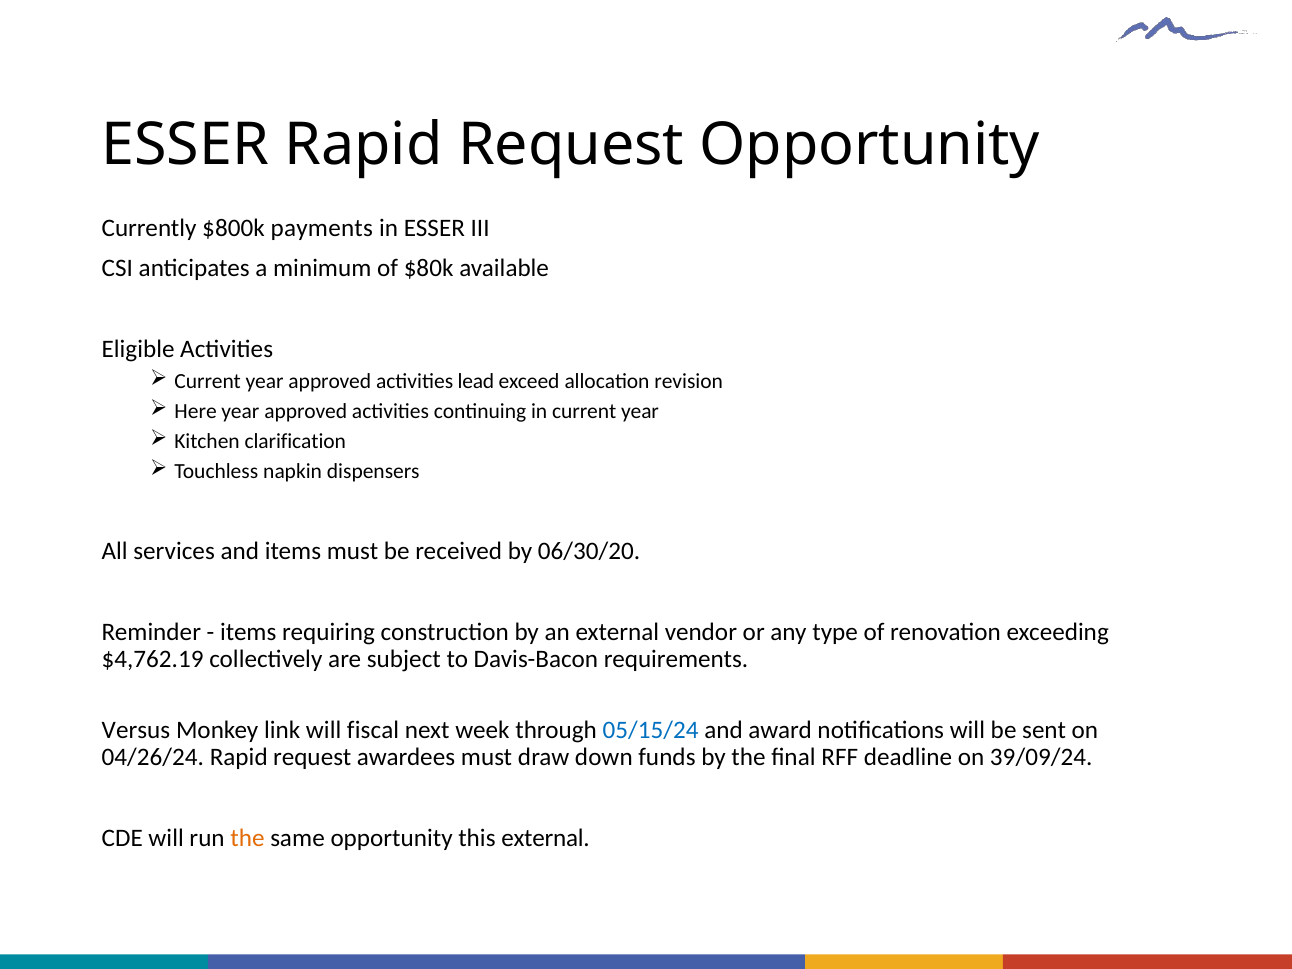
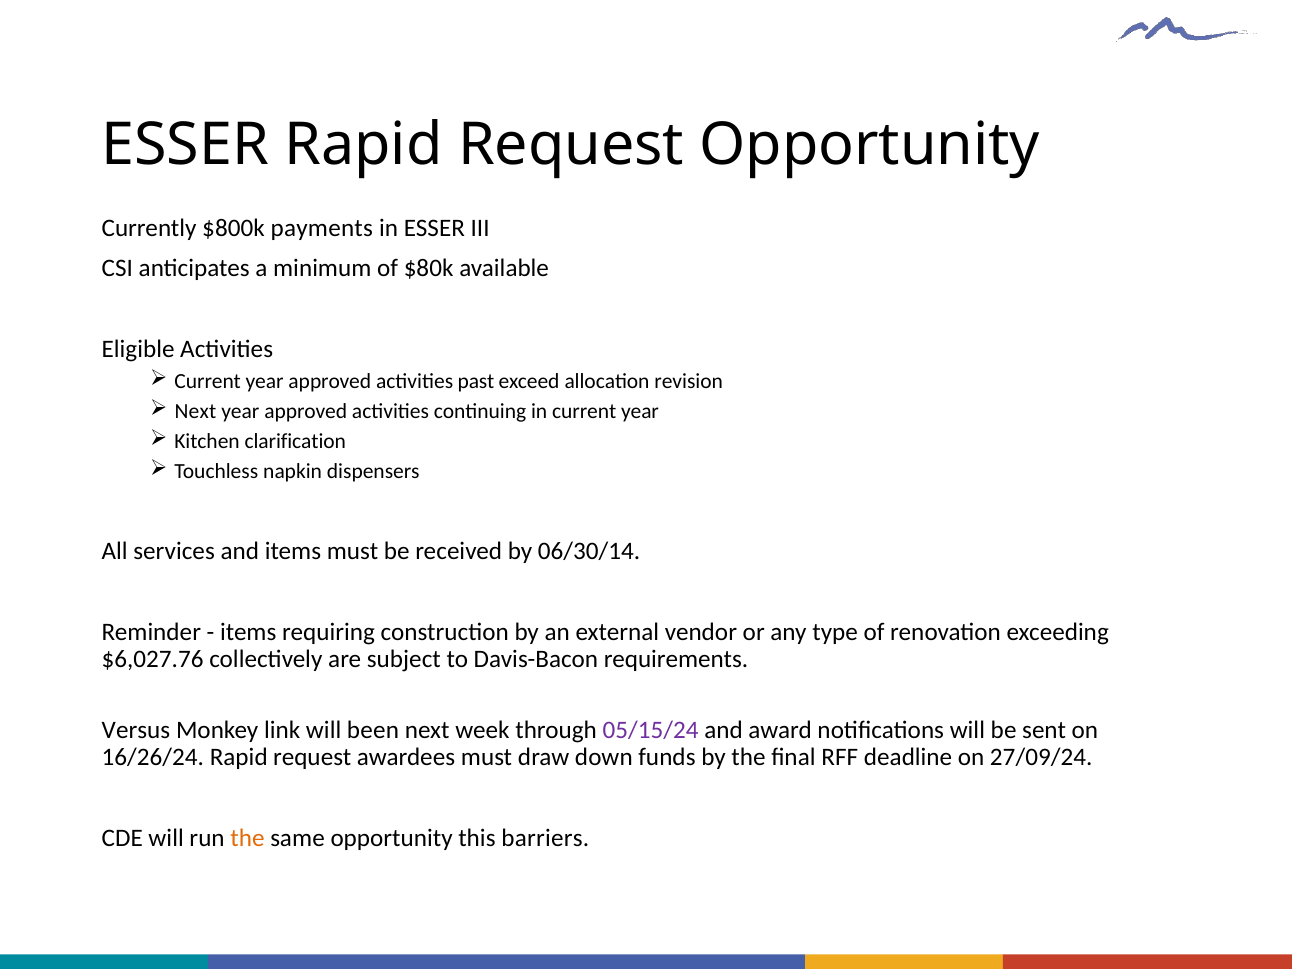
lead: lead -> past (476, 382)
Here: Here -> Next (195, 412)
06/30/20: 06/30/20 -> 06/30/14 (589, 551)
$4,762.19: $4,762.19 -> $6,027.76 (153, 659)
fiscal: fiscal -> been (373, 730)
05/15/24 colour: blue -> purple (651, 730)
04/26/24: 04/26/24 -> 16/26/24 (153, 757)
39/09/24: 39/09/24 -> 27/09/24 (1041, 757)
this external: external -> barriers (545, 838)
